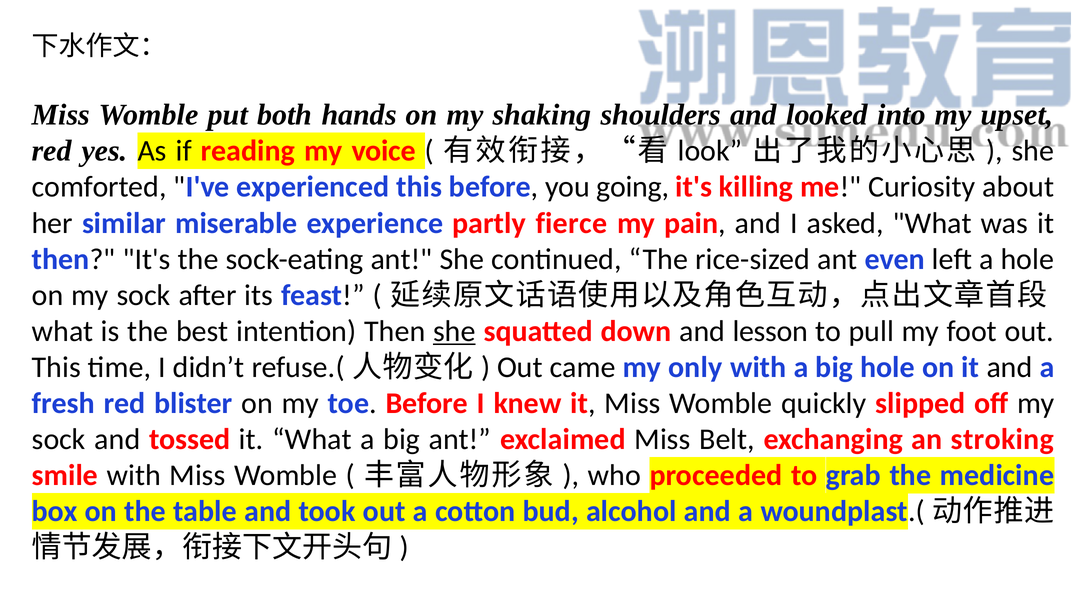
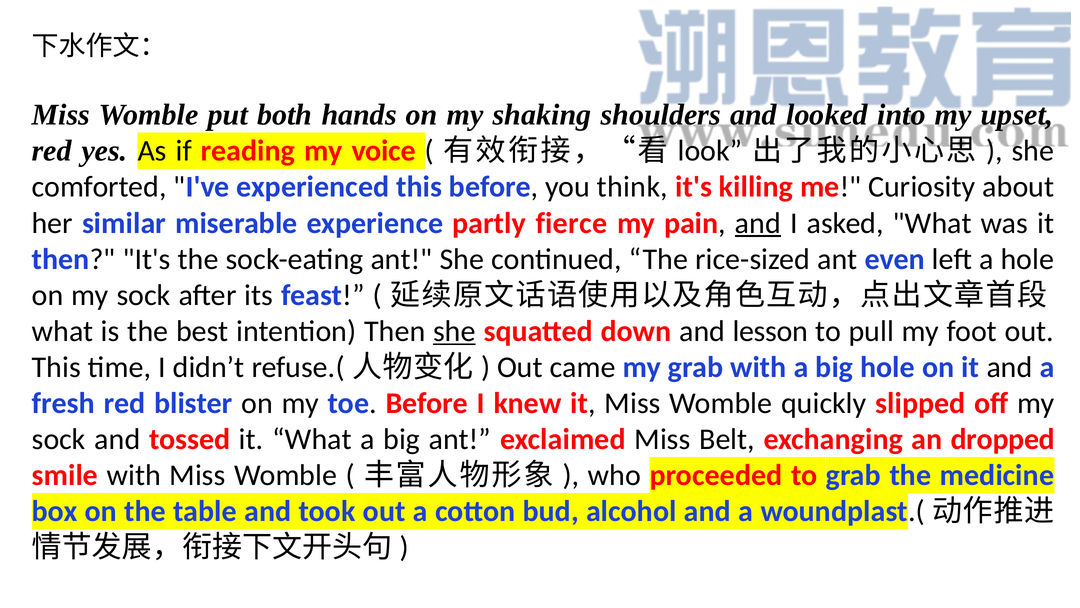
going: going -> think (632, 187)
and underline: none -> present (758, 223)
my only: only -> grab (696, 367)
stroking: stroking -> dropped (1003, 439)
